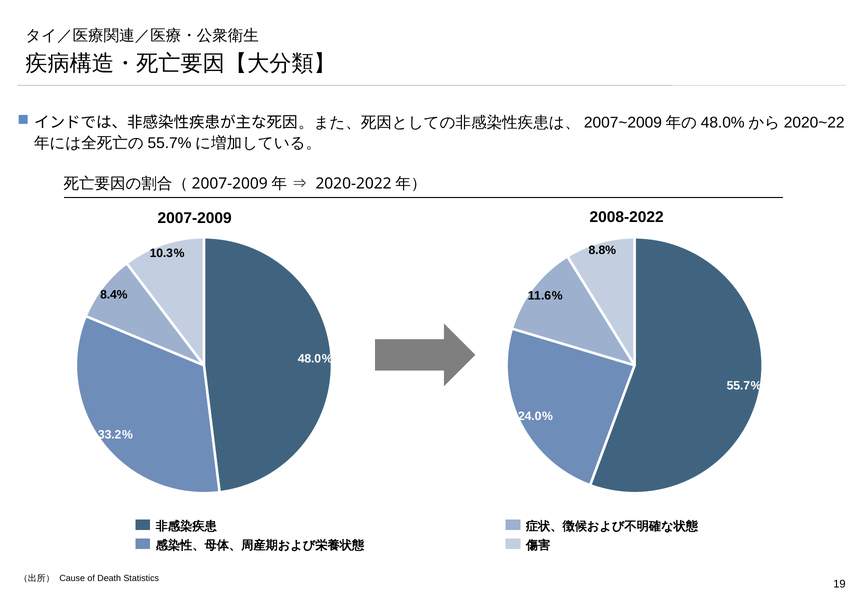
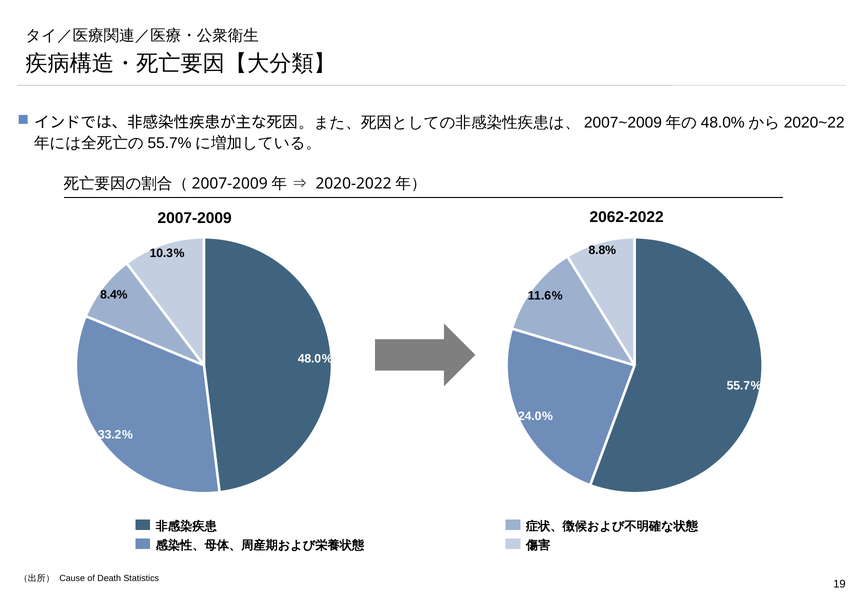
2008-2022: 2008-2022 -> 2062-2022 (627, 217)
